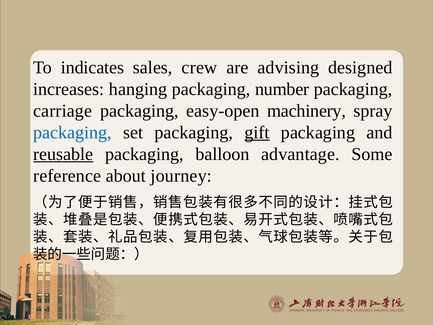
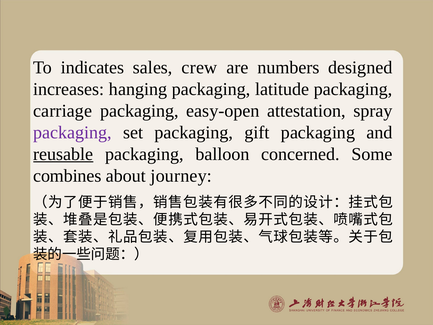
advising: advising -> numbers (288, 67)
number: number -> latitude (282, 89)
machinery: machinery -> attestation (306, 111)
packaging colour: blue -> purple (72, 132)
gift underline: present -> none (257, 132)
advantage: advantage -> concerned (300, 154)
reference: reference -> combines (67, 176)
